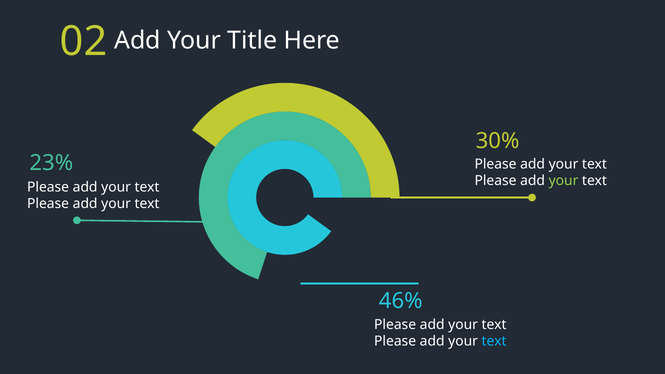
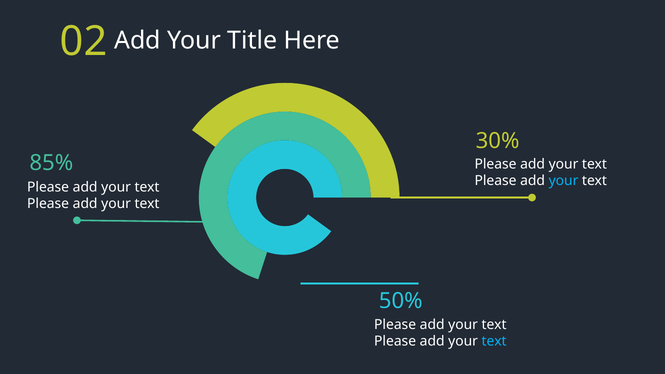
23%: 23% -> 85% (51, 163)
your colour: light green -> light blue (564, 181)
46%: 46% -> 50% (401, 301)
